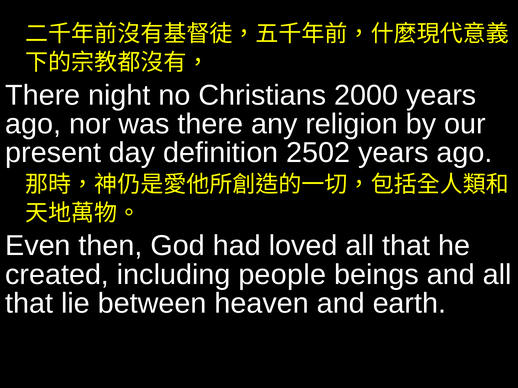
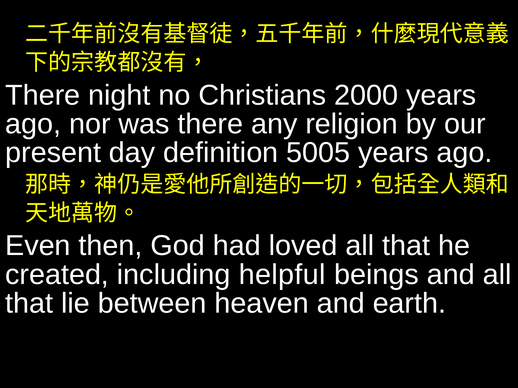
2502: 2502 -> 5005 (318, 153)
people: people -> helpful (282, 275)
